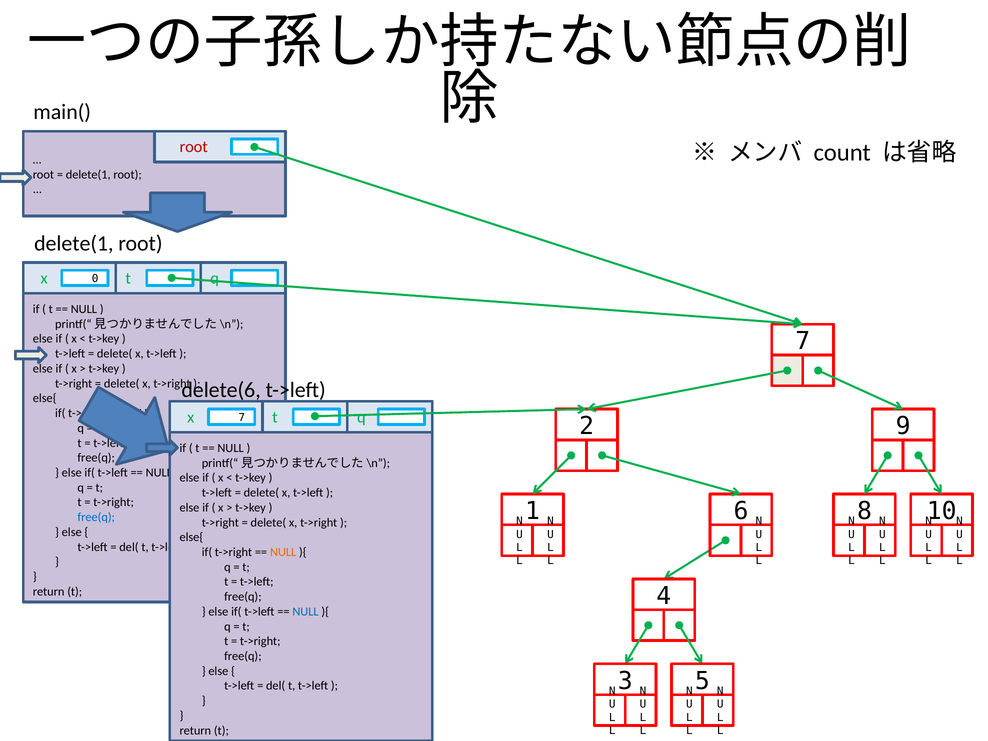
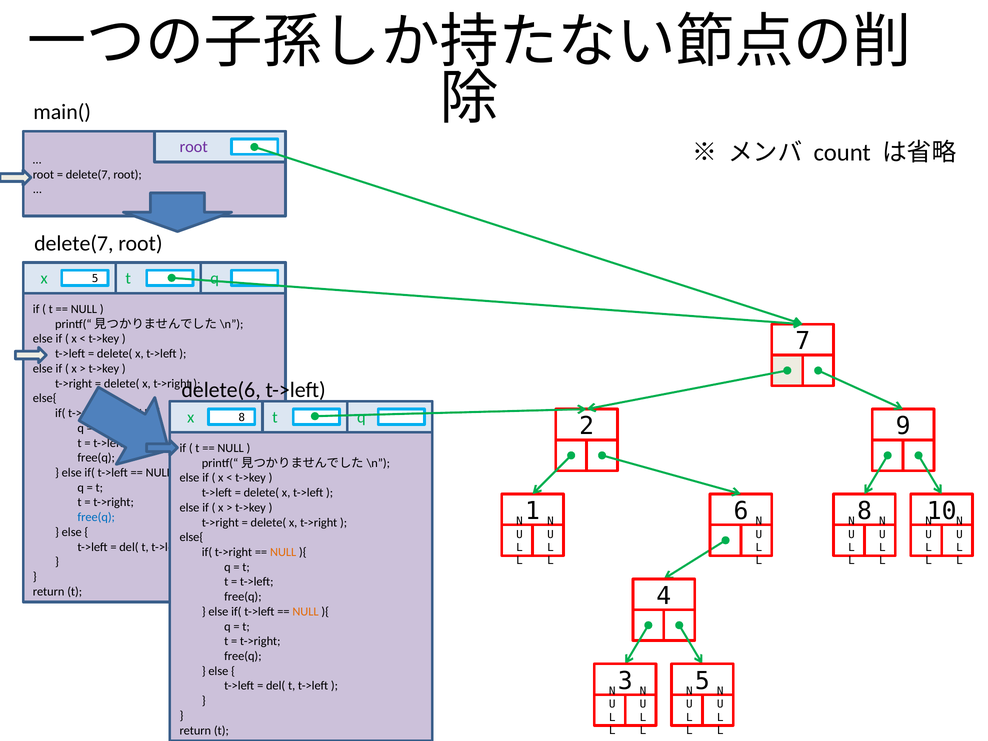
root colour: red -> purple (194, 147)
delete(1: delete(1 -> delete(7 (88, 174)
delete(1: delete(1 -> delete(7 (74, 243)
x 0: 0 -> 5 (95, 279)
x 7: 7 -> 8 (242, 418)
NULL colour: blue -> orange (306, 612)
